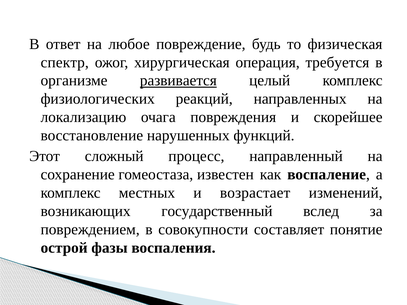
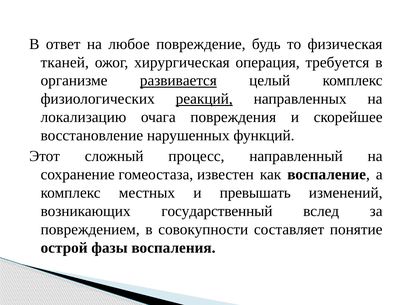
спектр: спектр -> тканей (65, 62)
реакций underline: none -> present (204, 99)
возрастает: возрастает -> превышать (255, 193)
